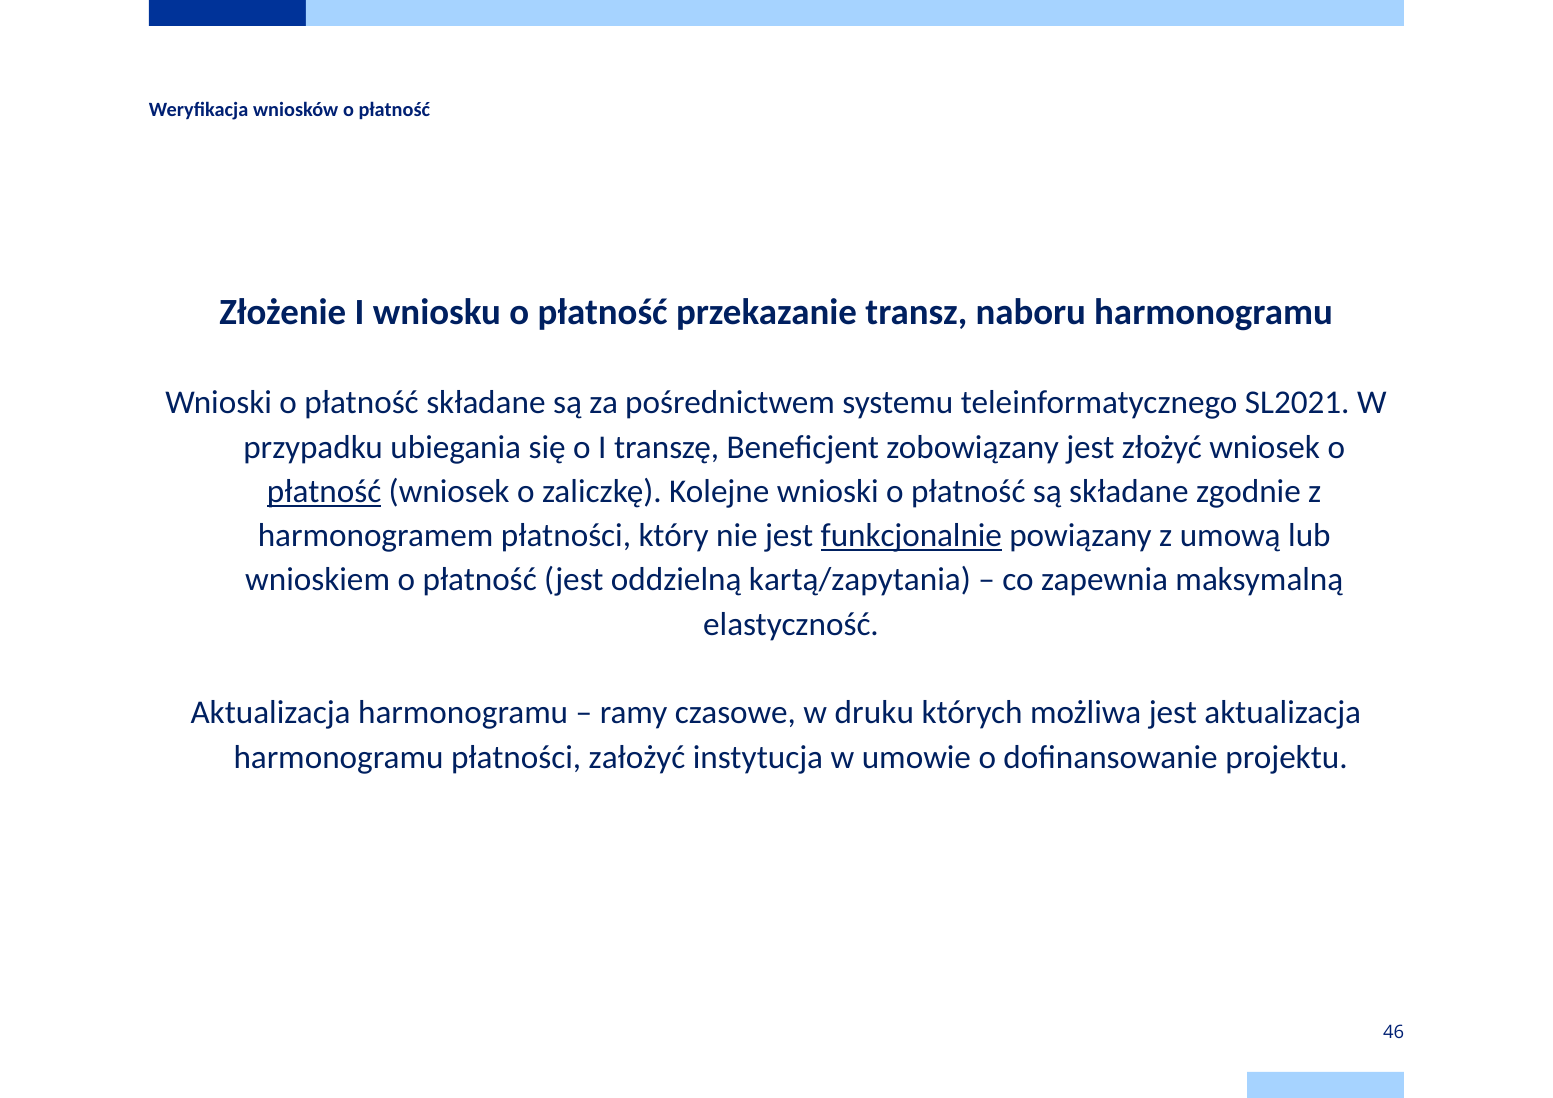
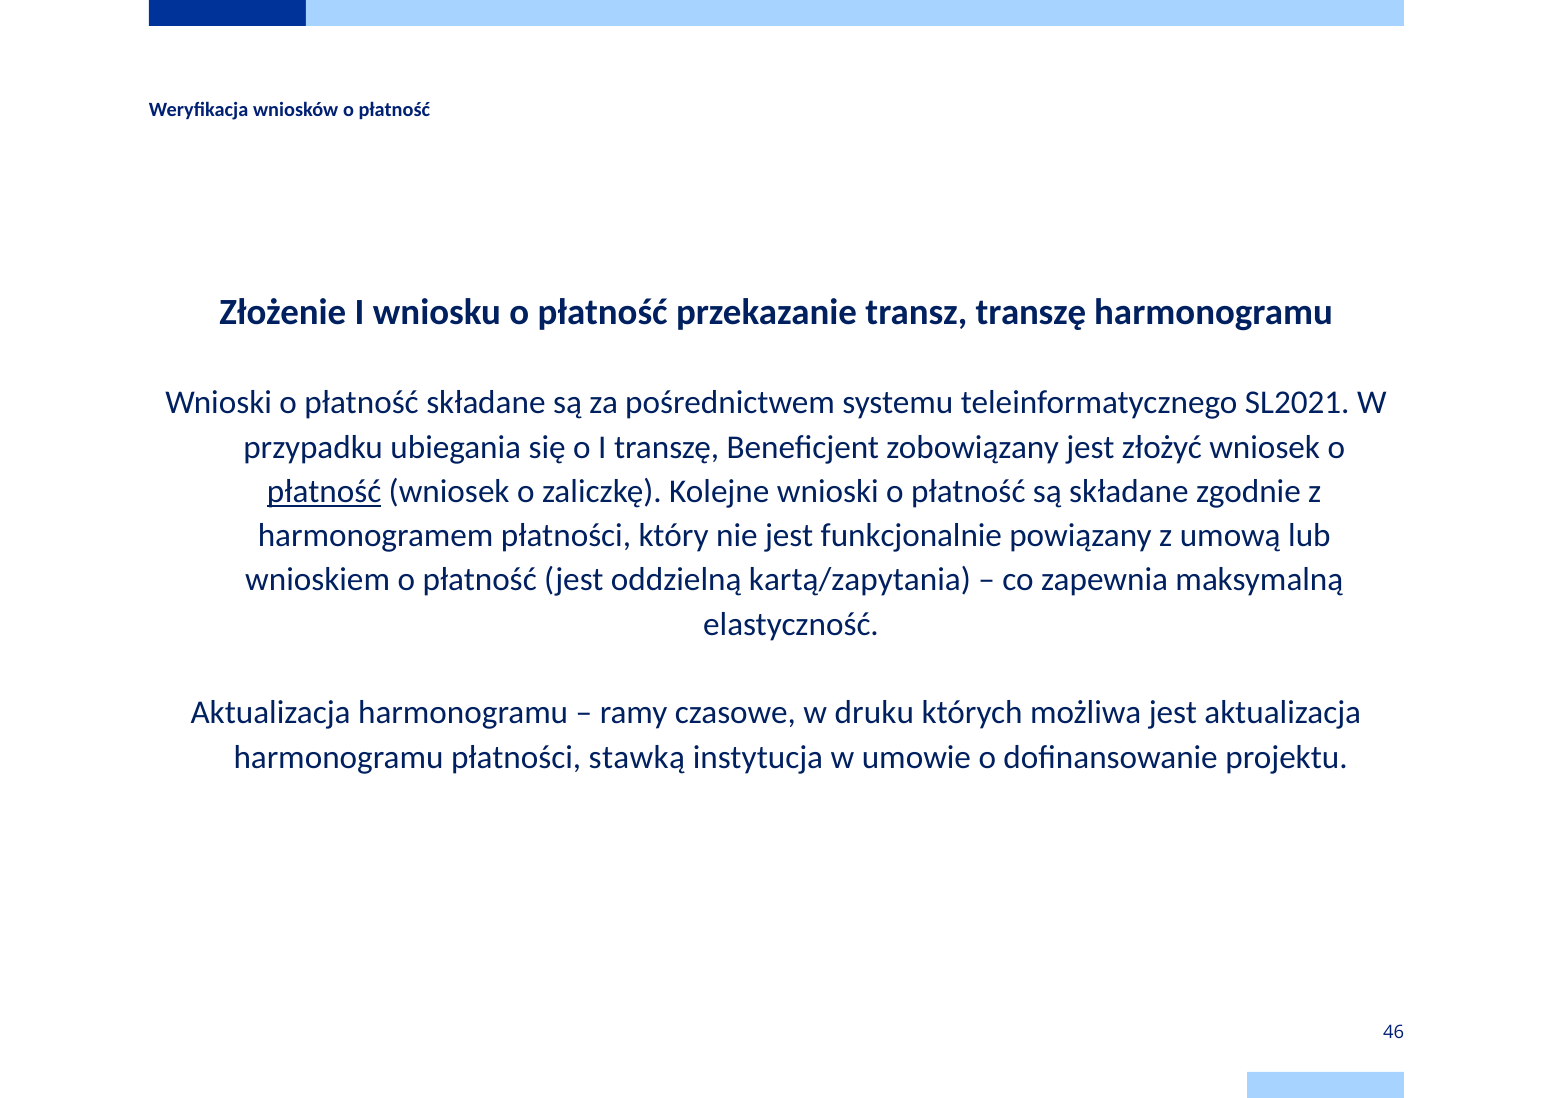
transz naboru: naboru -> transzę (1031, 312)
funkcjonalnie underline: present -> none (911, 536)
założyć: założyć -> stawką (637, 757)
